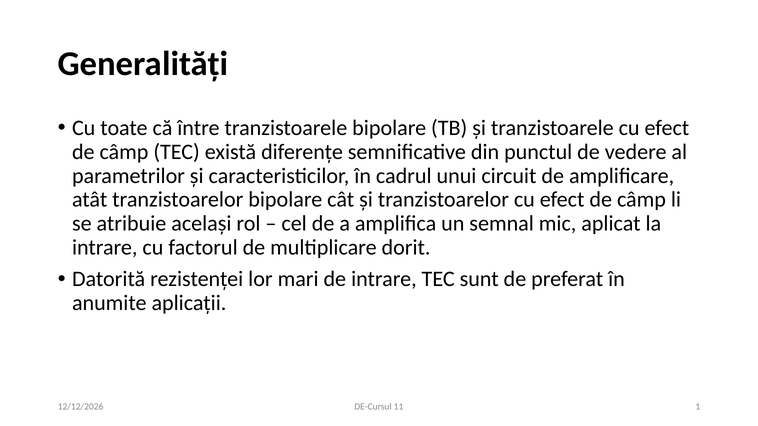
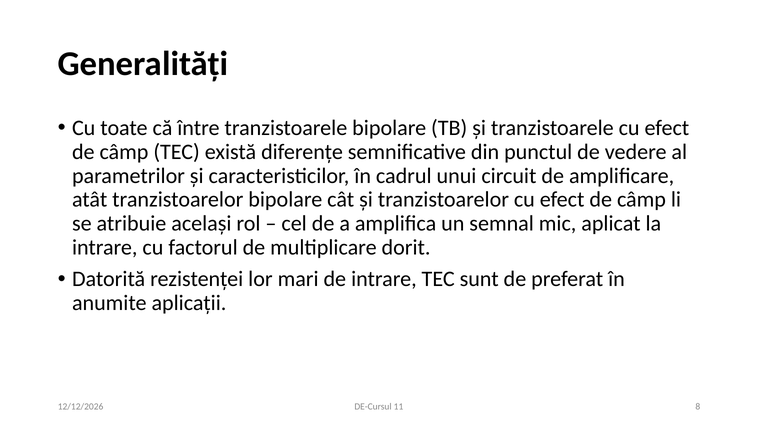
1: 1 -> 8 (698, 407)
